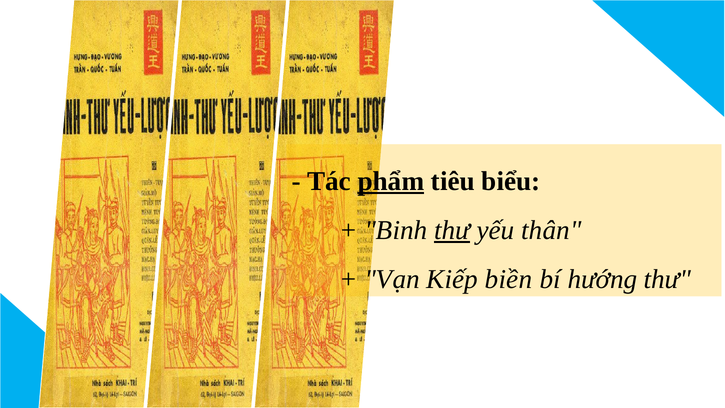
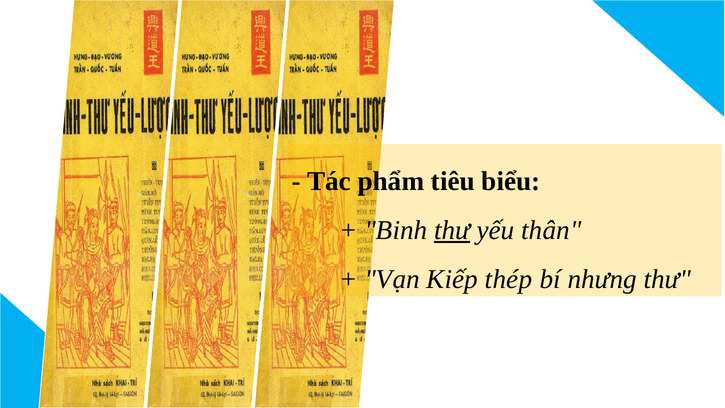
phẩm underline: present -> none (391, 181)
biền: biền -> thép (509, 279)
hướng: hướng -> nhưng (602, 279)
